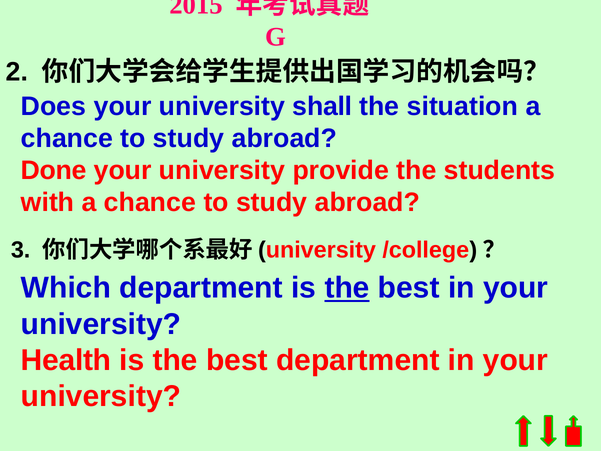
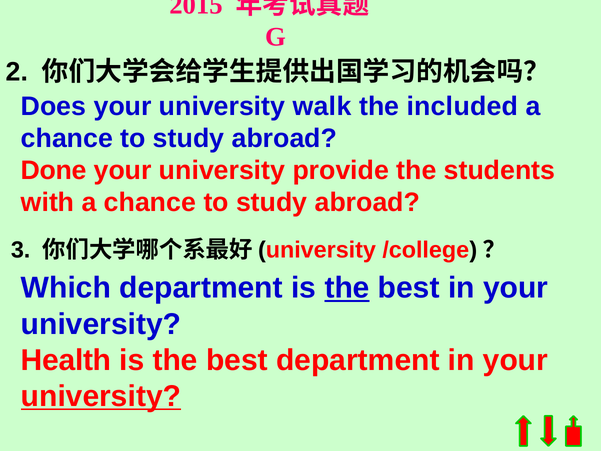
shall: shall -> walk (322, 106)
situation: situation -> included (462, 106)
university underline: none -> present (101, 396)
